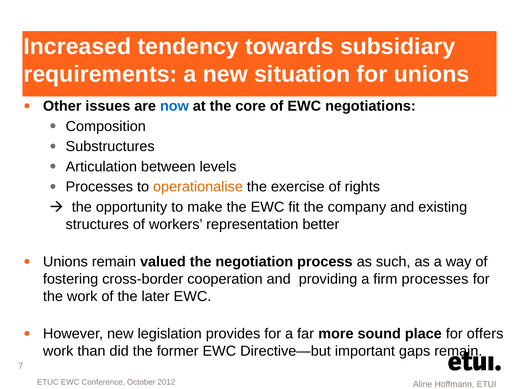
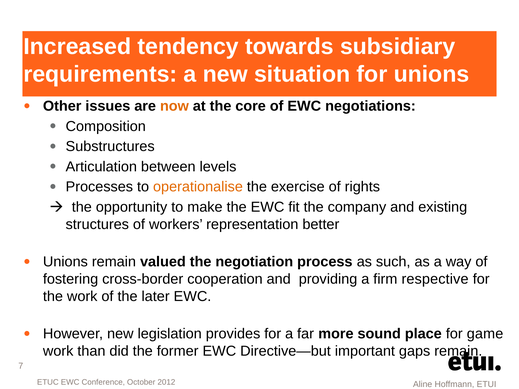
now colour: blue -> orange (174, 106)
firm processes: processes -> respective (435, 279)
offers: offers -> game (485, 334)
